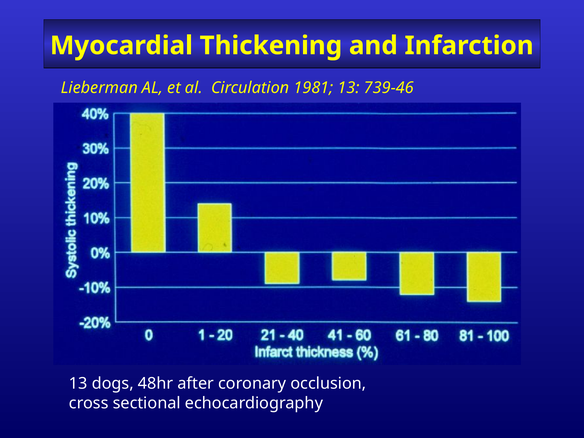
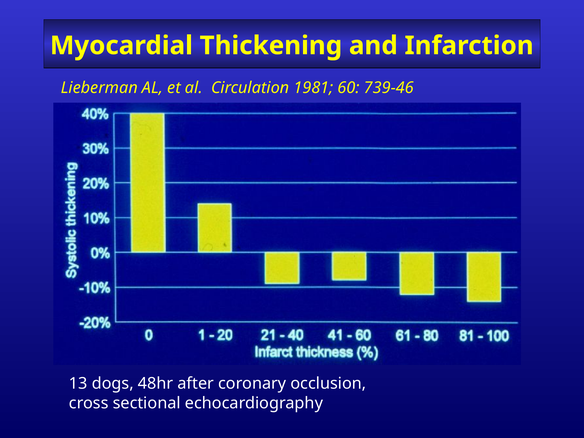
1981 13: 13 -> 60 (349, 88)
